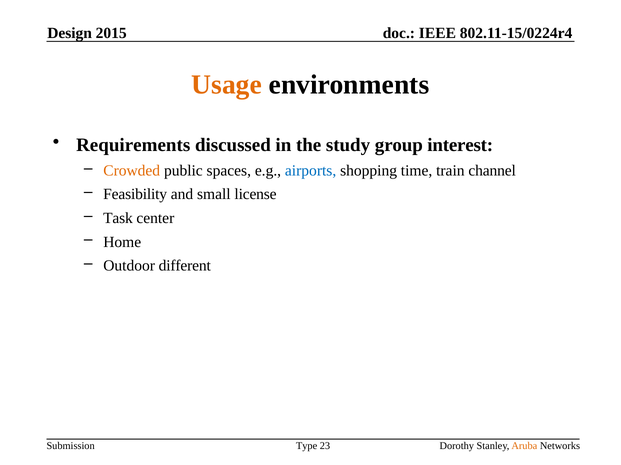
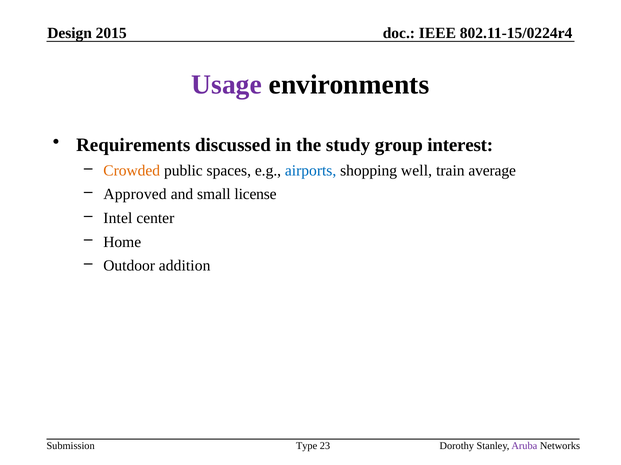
Usage colour: orange -> purple (227, 85)
time: time -> well (416, 171)
channel: channel -> average (492, 171)
Feasibility: Feasibility -> Approved (135, 195)
Task: Task -> Intel (118, 218)
different: different -> addition (185, 266)
Aruba colour: orange -> purple (524, 447)
